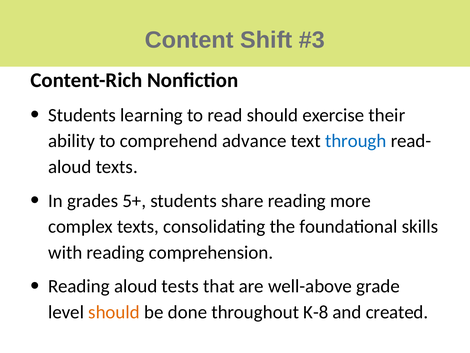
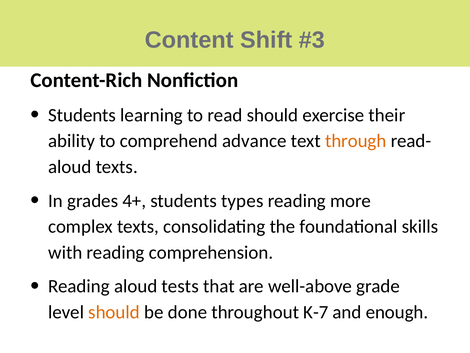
through colour: blue -> orange (356, 141)
5+: 5+ -> 4+ (134, 200)
share: share -> types (242, 200)
K-8: K-8 -> K-7 (316, 312)
created: created -> enough (397, 312)
